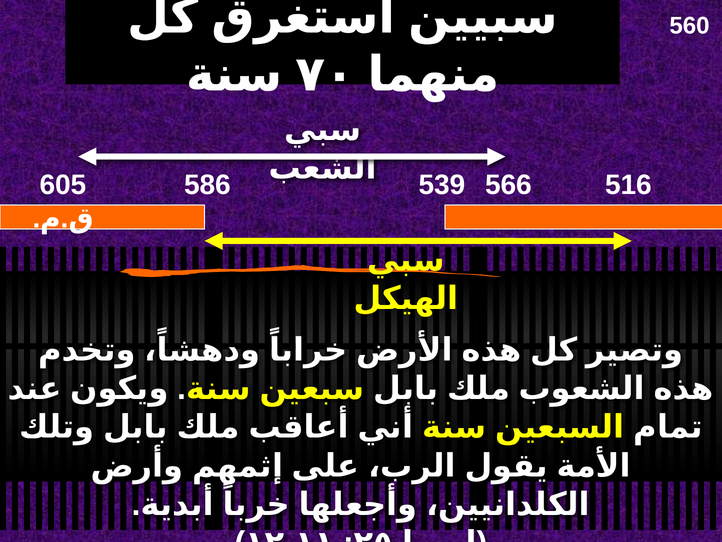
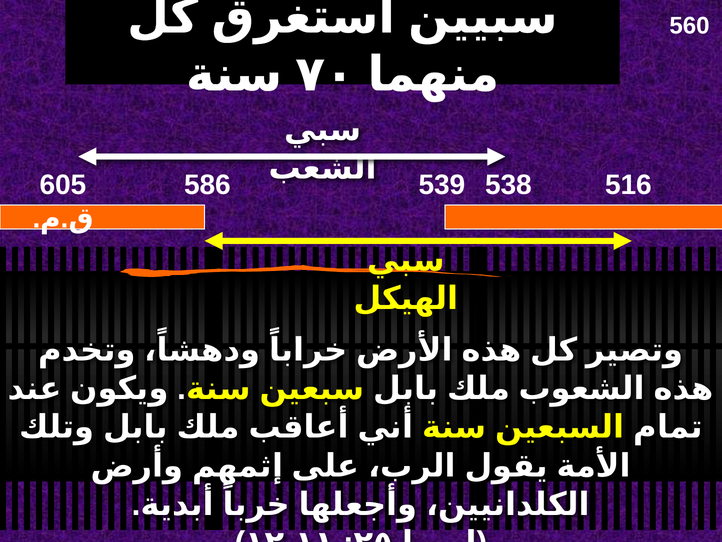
566: 566 -> 538 (508, 185)
